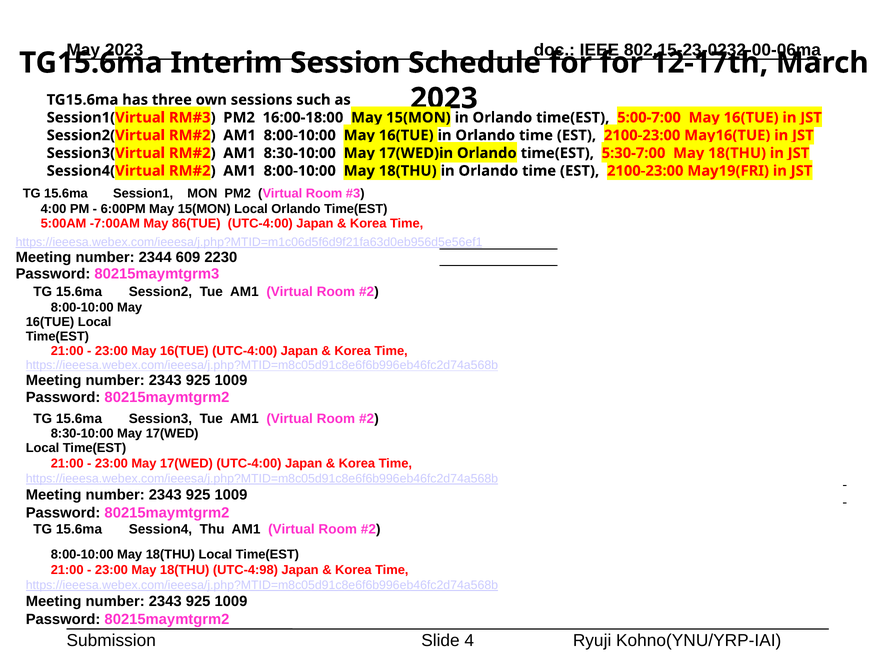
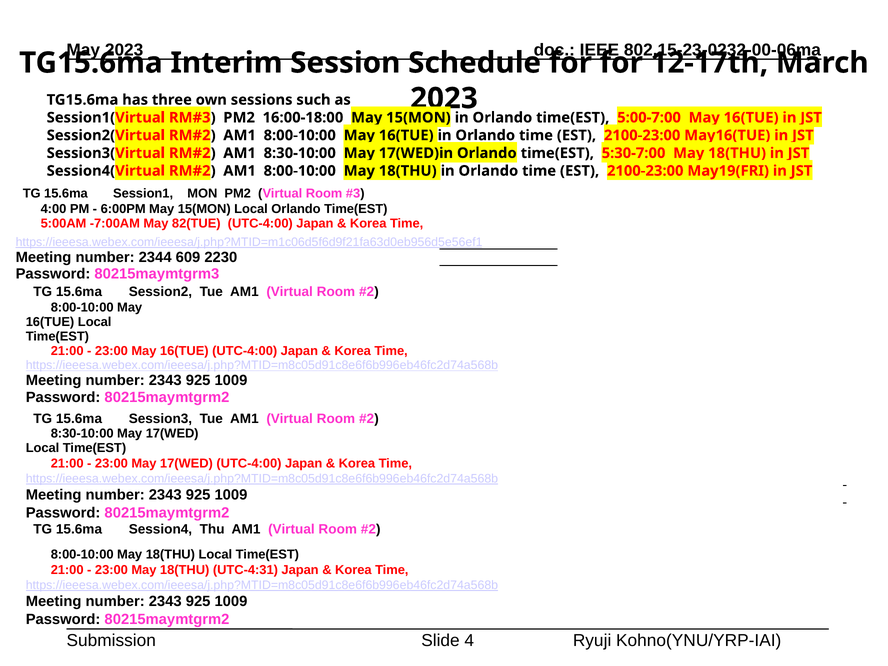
86(TUE: 86(TUE -> 82(TUE (196, 223)
UTC-4:98: UTC-4:98 -> UTC-4:31 (245, 570)
